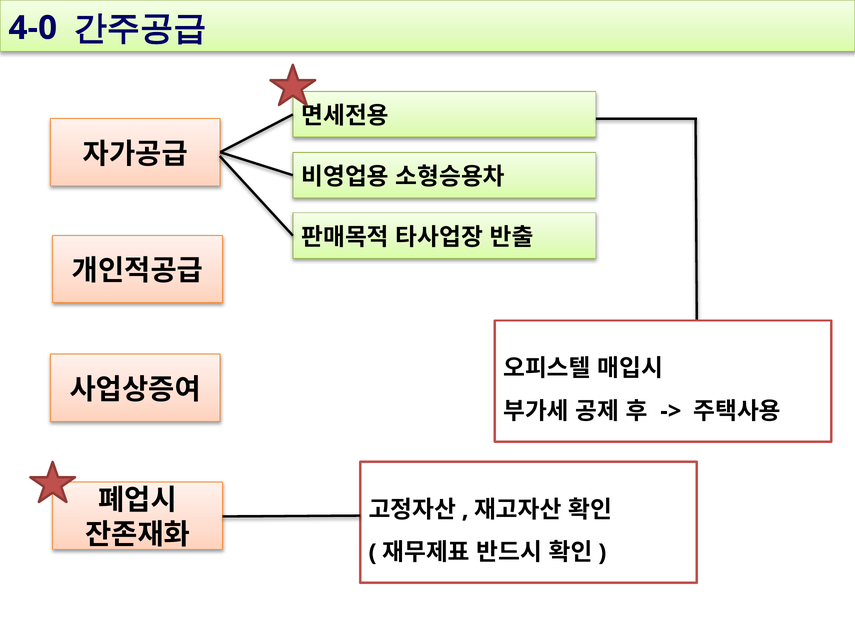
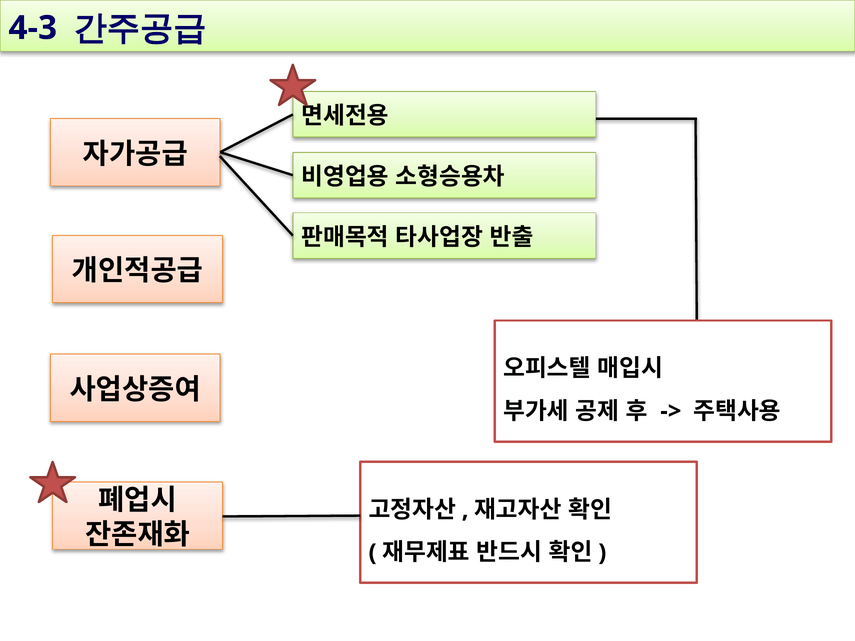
4-0: 4-0 -> 4-3 (33, 28)
